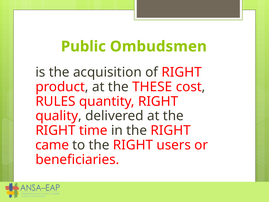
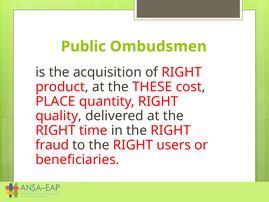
RULES: RULES -> PLACE (55, 101)
came: came -> fraud (52, 145)
